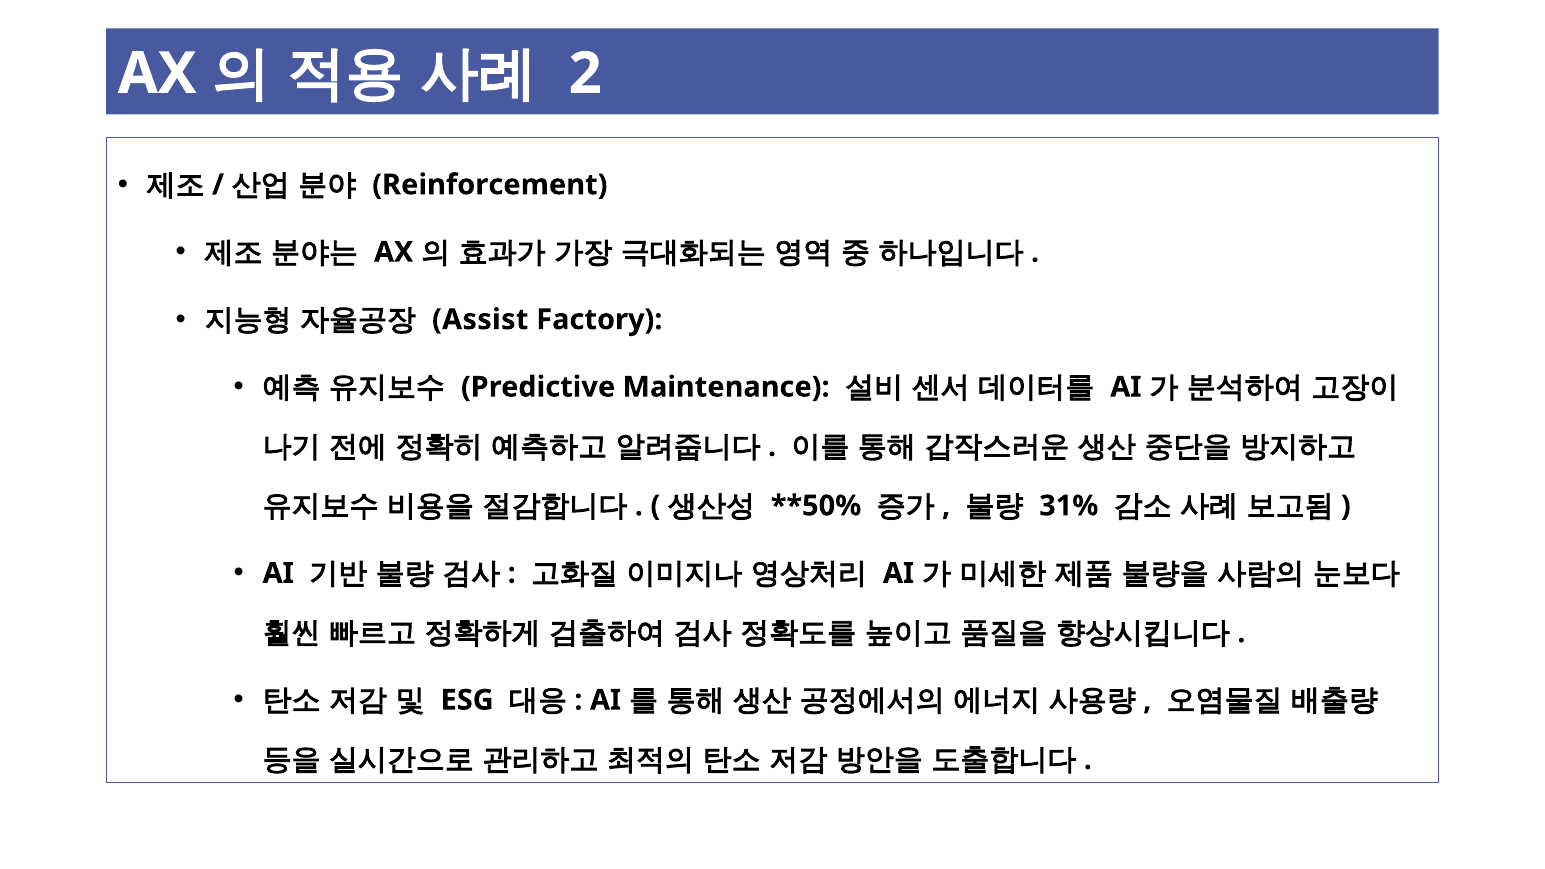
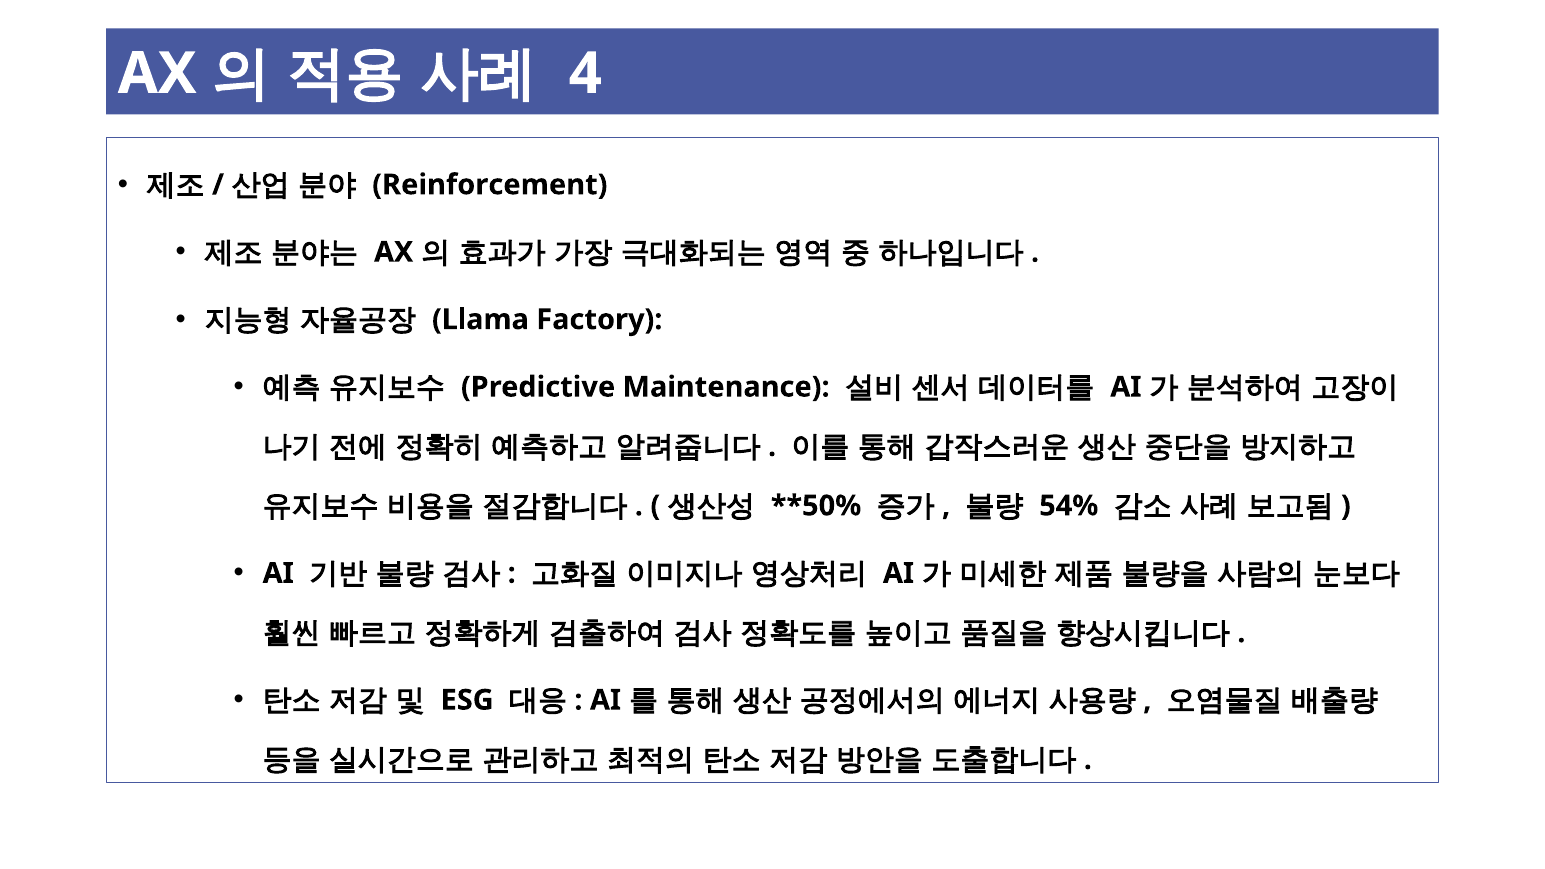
2: 2 -> 4 (585, 74)
Assist: Assist -> Llama (480, 320)
31%: 31% -> 54% (1069, 506)
